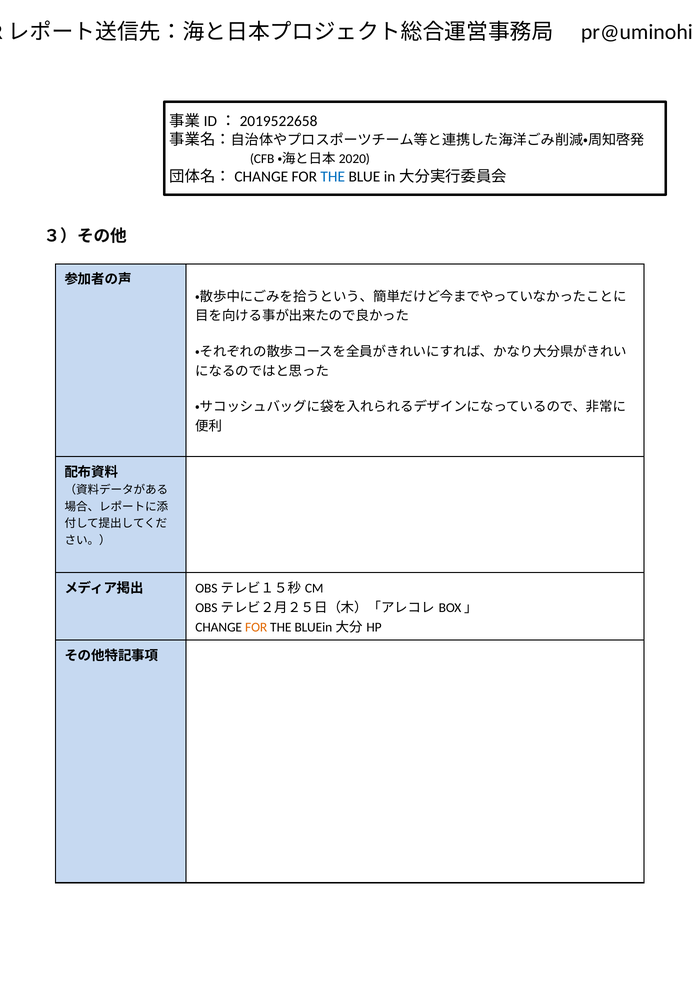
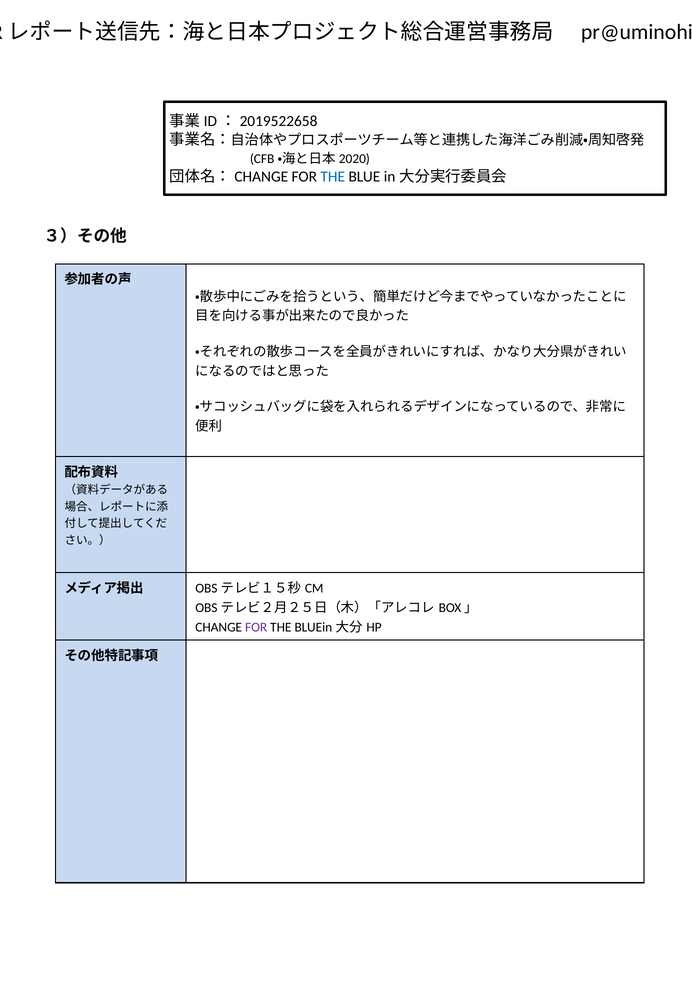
FOR colour: orange -> purple (256, 627)
